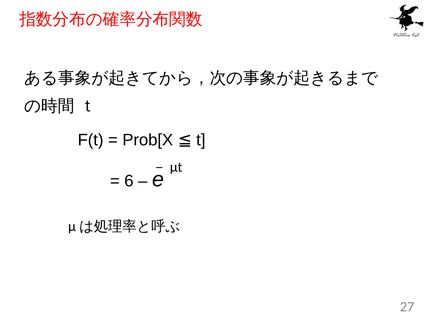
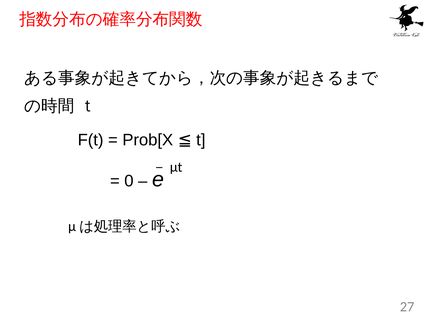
6: 6 -> 0 (129, 181)
